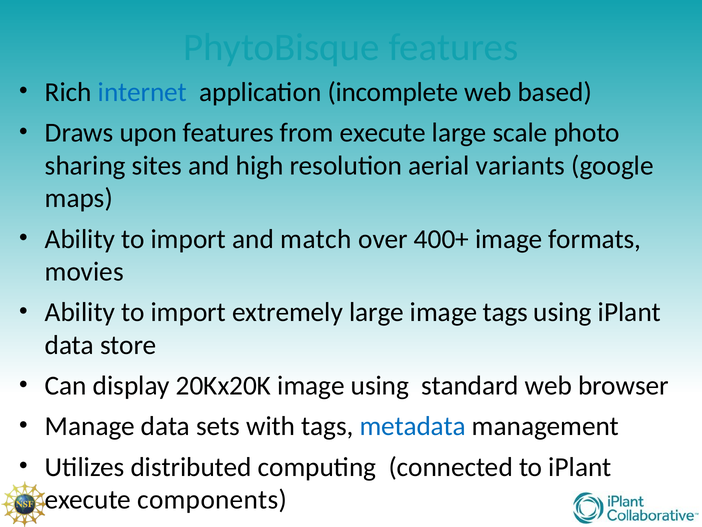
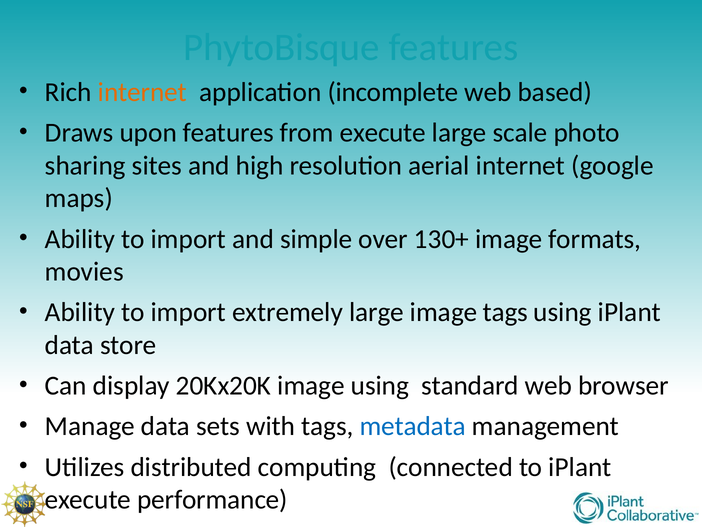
internet colour: blue -> orange (142, 92)
aerial variants: variants -> internet (520, 165)
match: match -> simple (316, 239)
400+: 400+ -> 130+ (441, 239)
components: components -> performance (212, 499)
